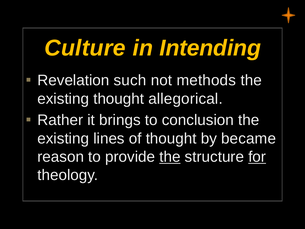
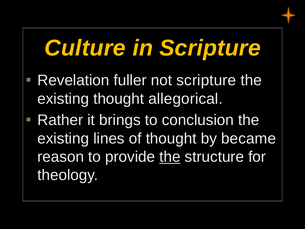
in Intending: Intending -> Scripture (210, 48)
such: such -> fuller (130, 80)
not methods: methods -> scripture (206, 80)
for underline: present -> none (257, 157)
